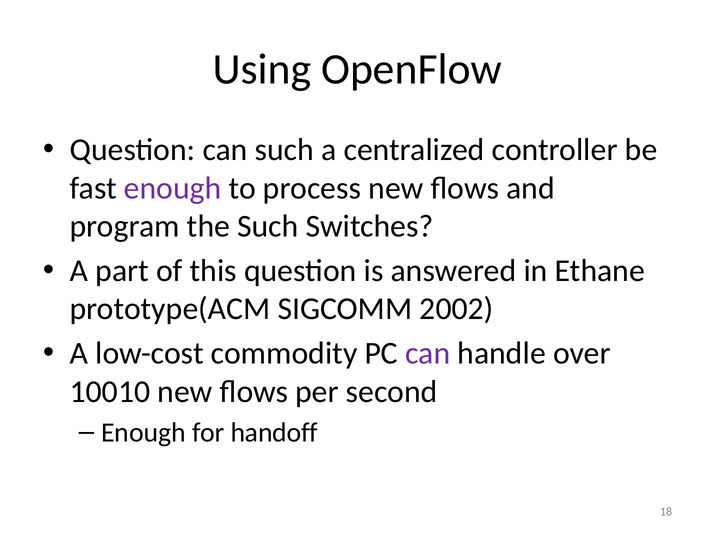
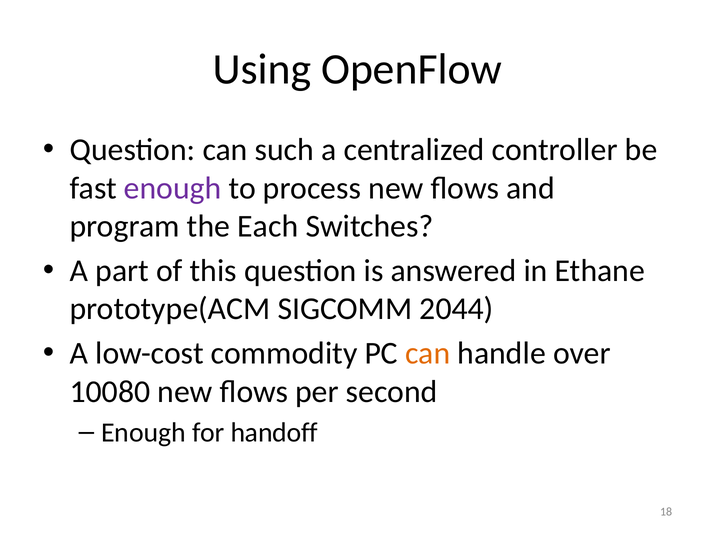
the Such: Such -> Each (268, 226)
2002: 2002 -> 2044 (456, 309)
can colour: purple -> orange (428, 354)
10010: 10010 -> 10080 (110, 392)
